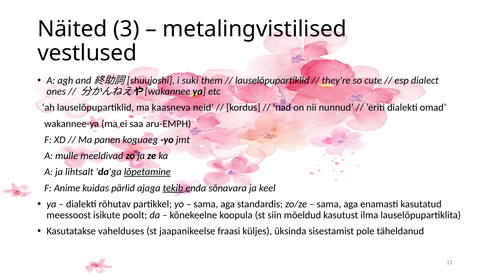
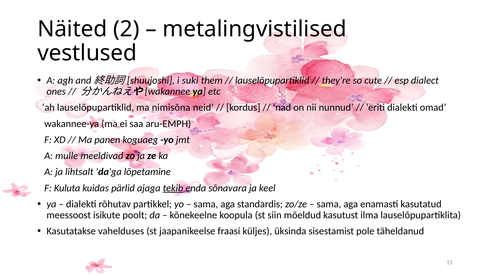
3: 3 -> 2 (126, 29)
kaasneva: kaasneva -> nimisõna (171, 108)
lõpetamine underline: present -> none (147, 172)
Anime: Anime -> Kuluta (67, 188)
